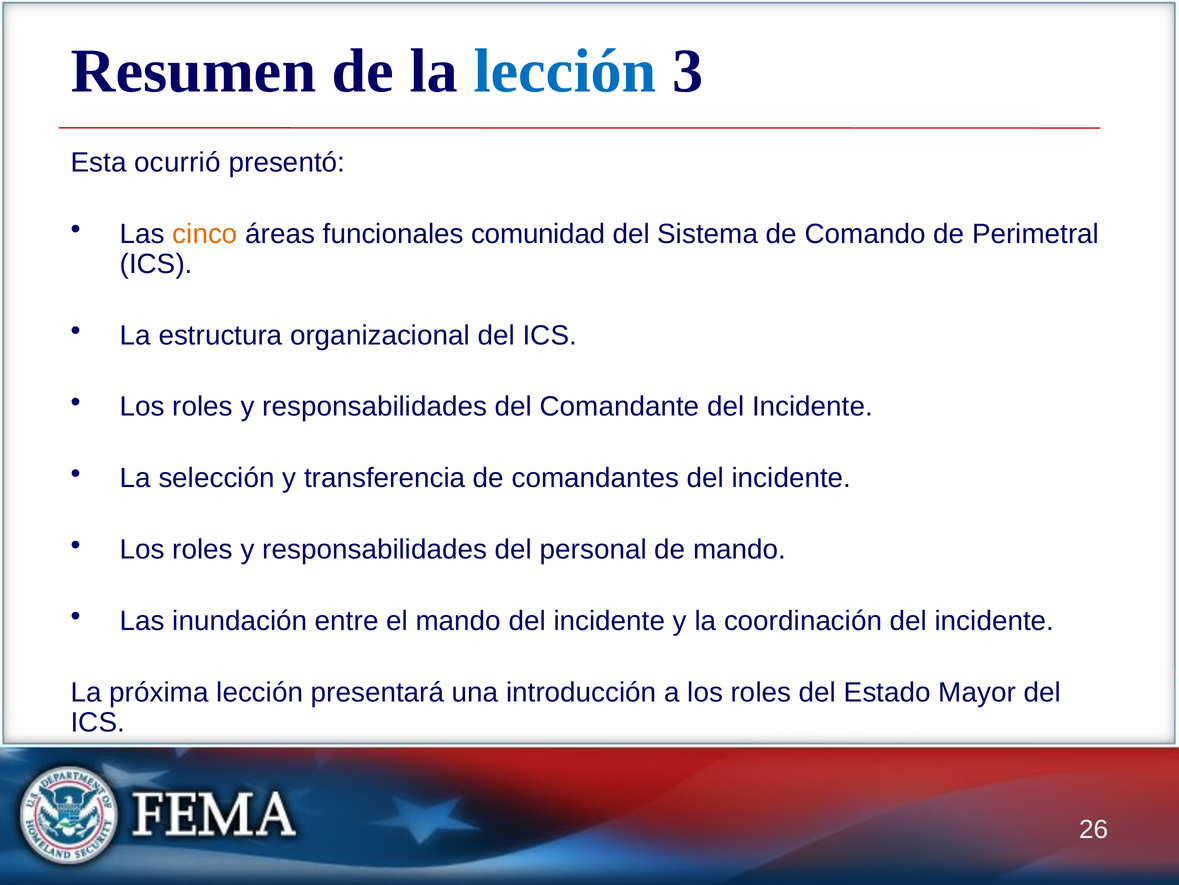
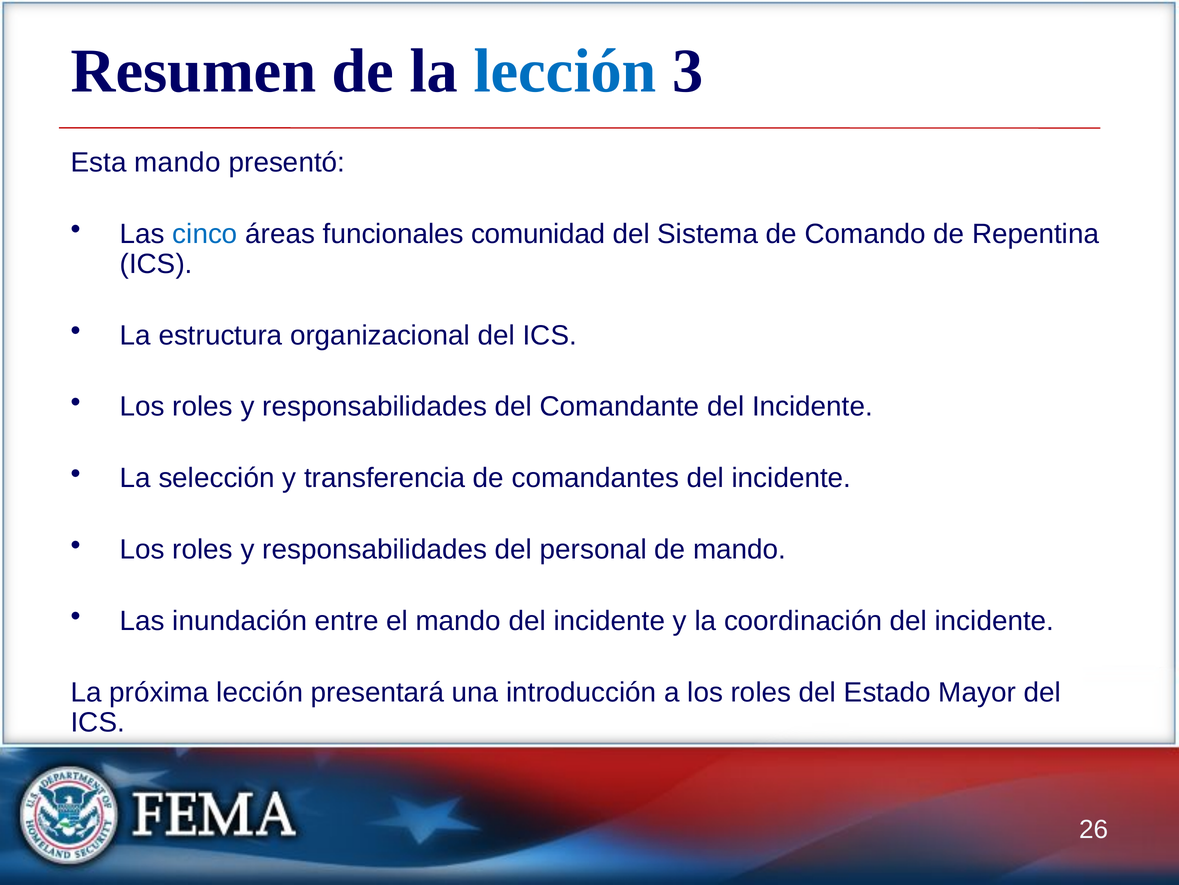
Esta ocurrió: ocurrió -> mando (177, 162)
cinco colour: orange -> blue (205, 234)
Perimetral: Perimetral -> Repentina (1036, 234)
